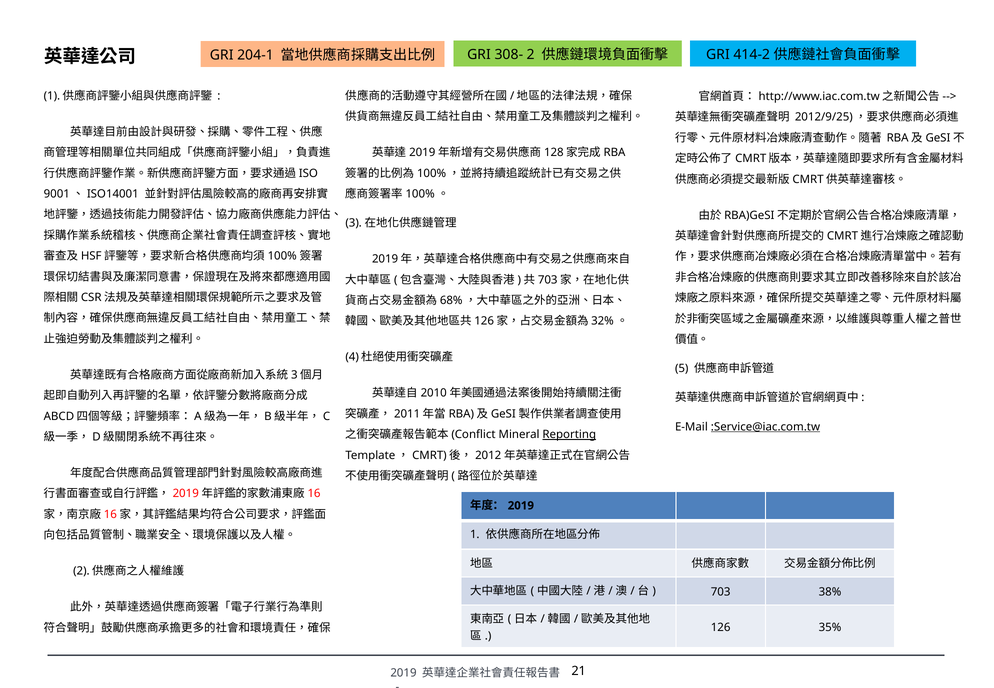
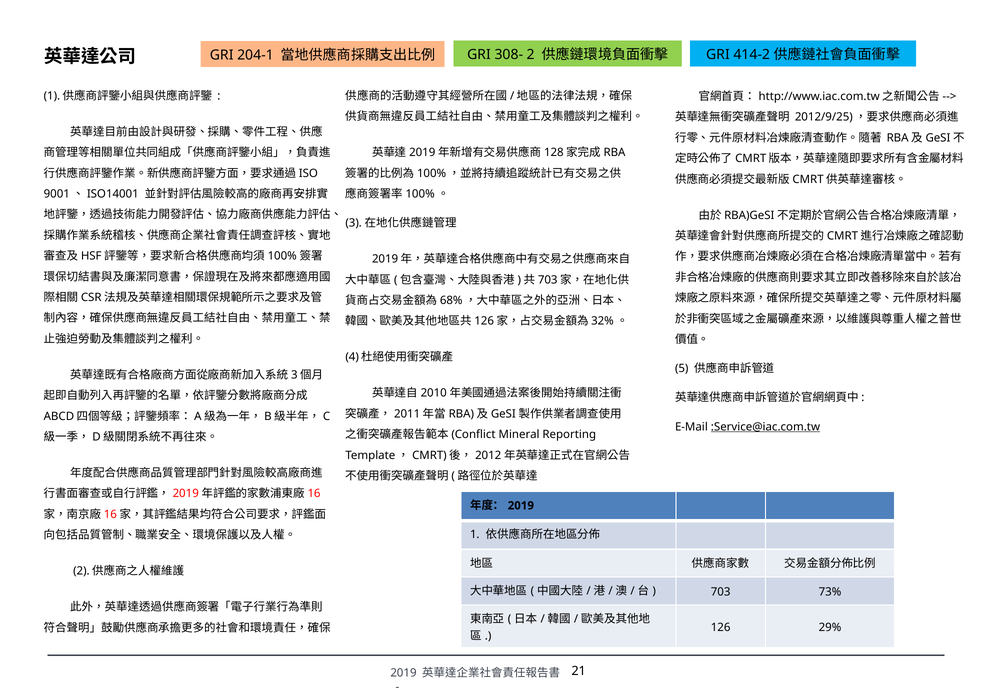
Reporting underline: present -> none (569, 435)
38%: 38% -> 73% (830, 592)
35%: 35% -> 29% (830, 628)
